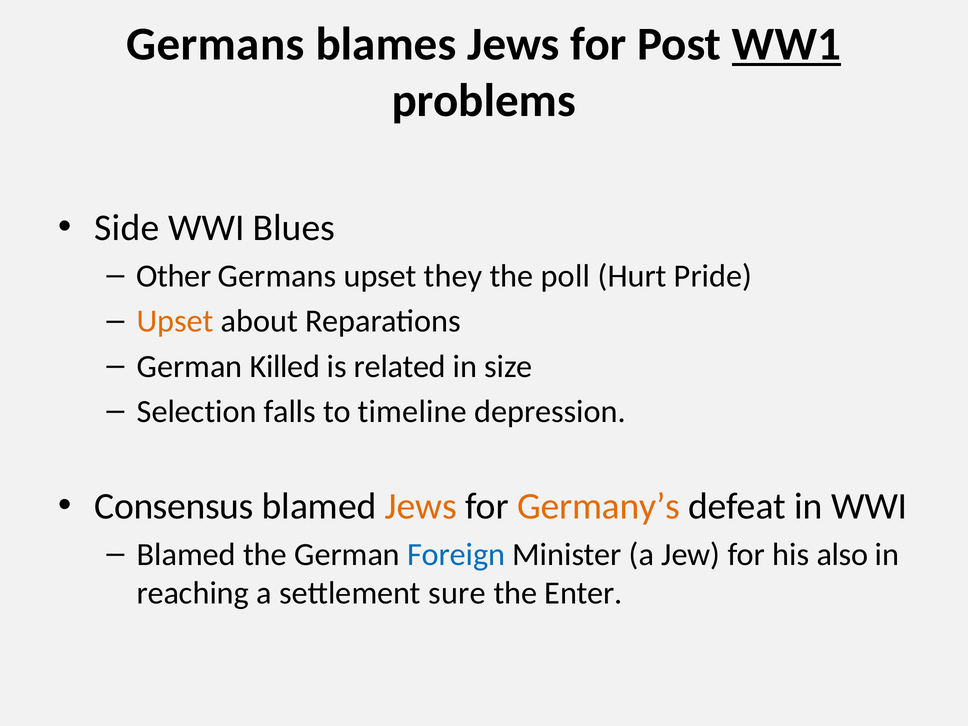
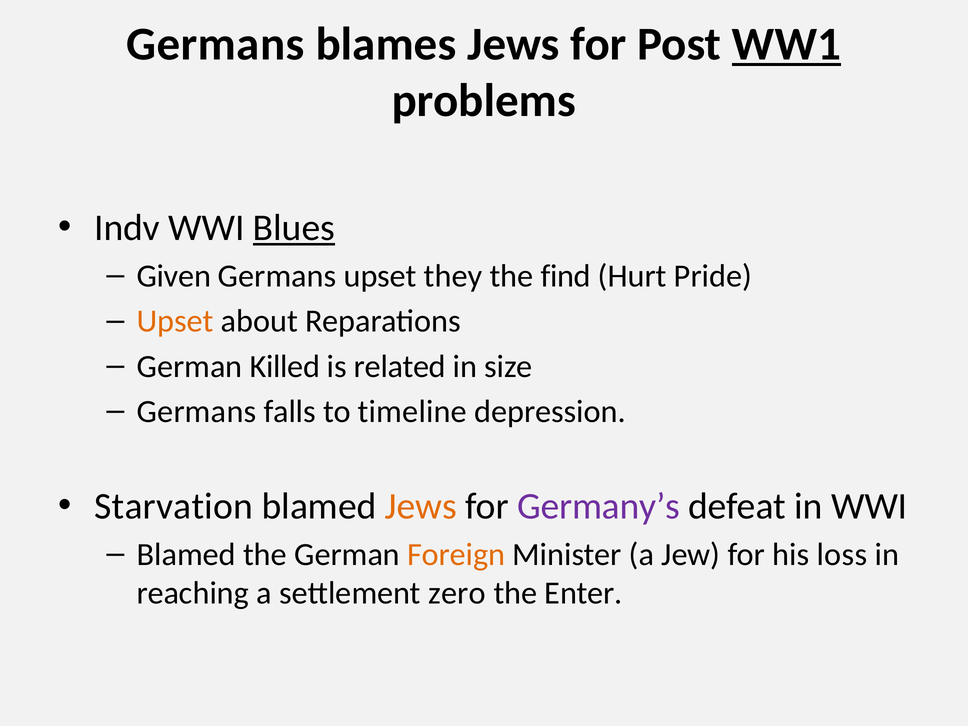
Side: Side -> Indv (127, 228)
Blues underline: none -> present (294, 228)
Other: Other -> Given (174, 276)
poll: poll -> find (566, 276)
Selection: Selection -> Germans (197, 412)
Consensus: Consensus -> Starvation (174, 507)
Germany’s colour: orange -> purple (599, 507)
Foreign colour: blue -> orange (456, 555)
also: also -> loss (842, 555)
sure: sure -> zero (457, 593)
